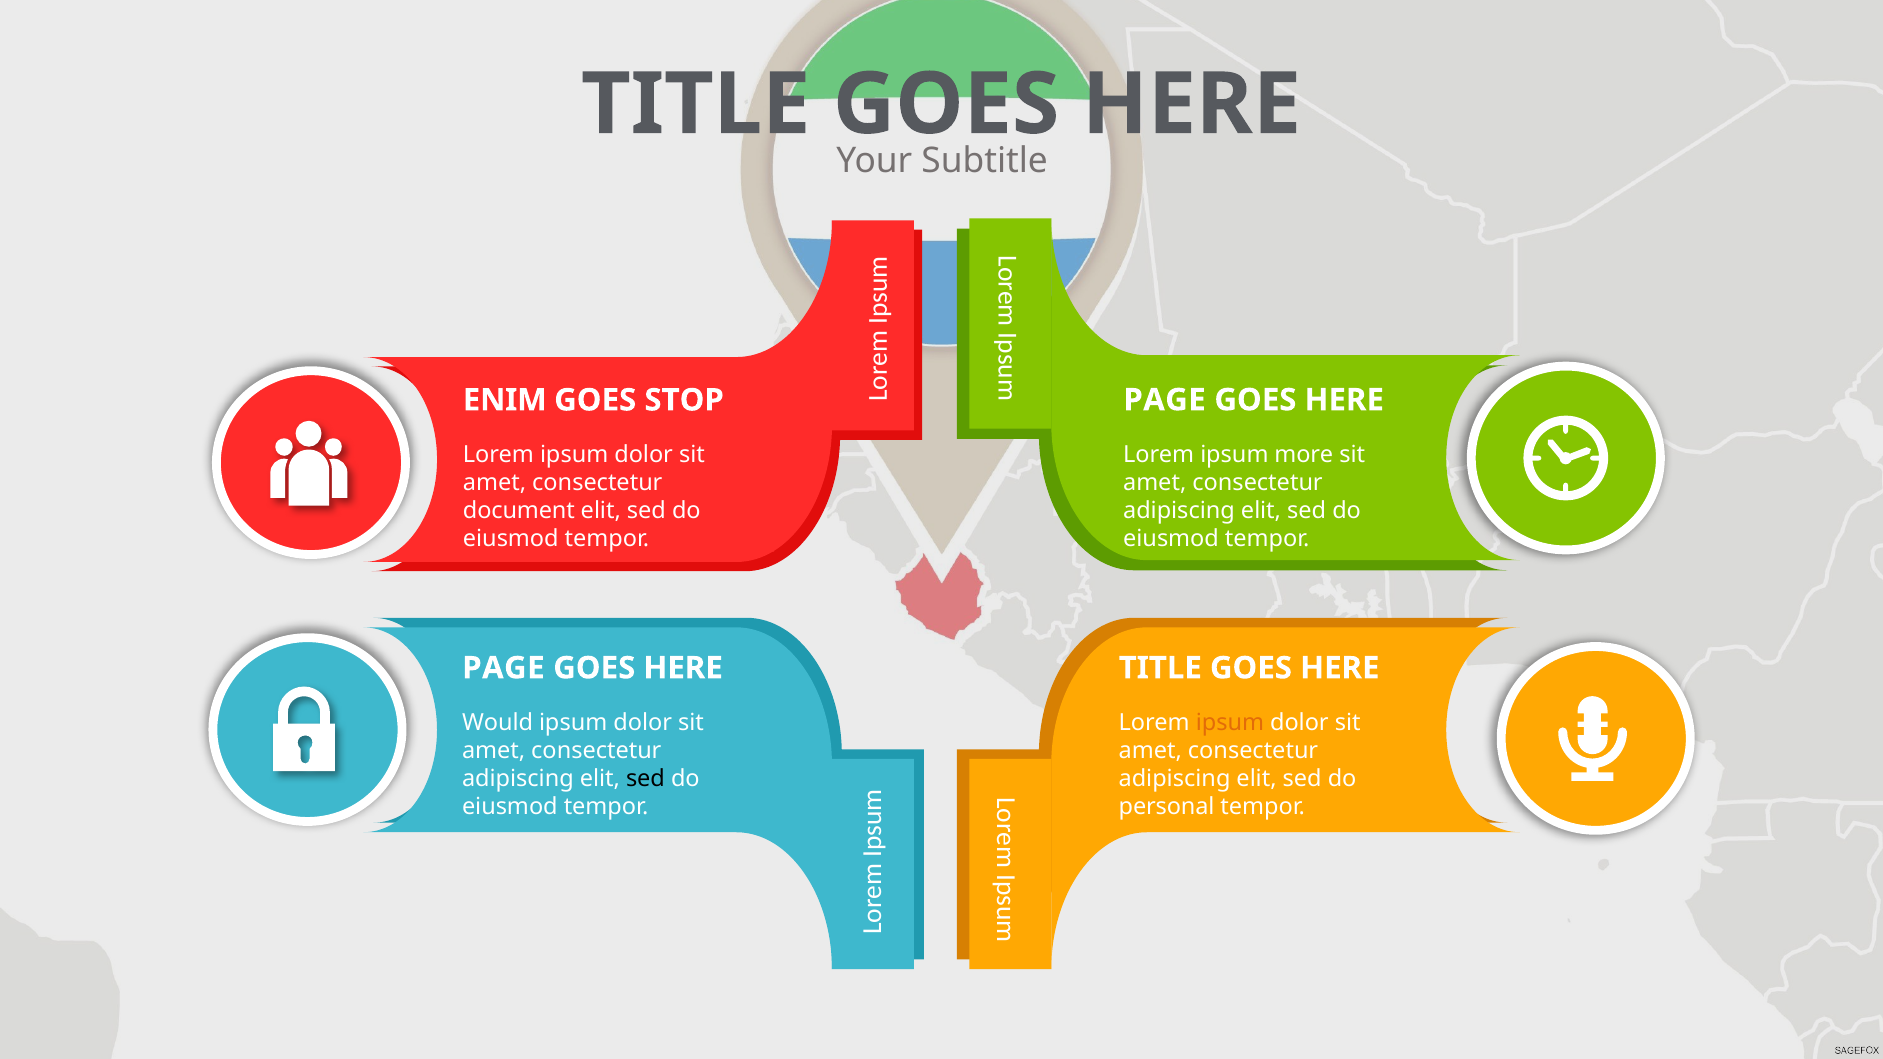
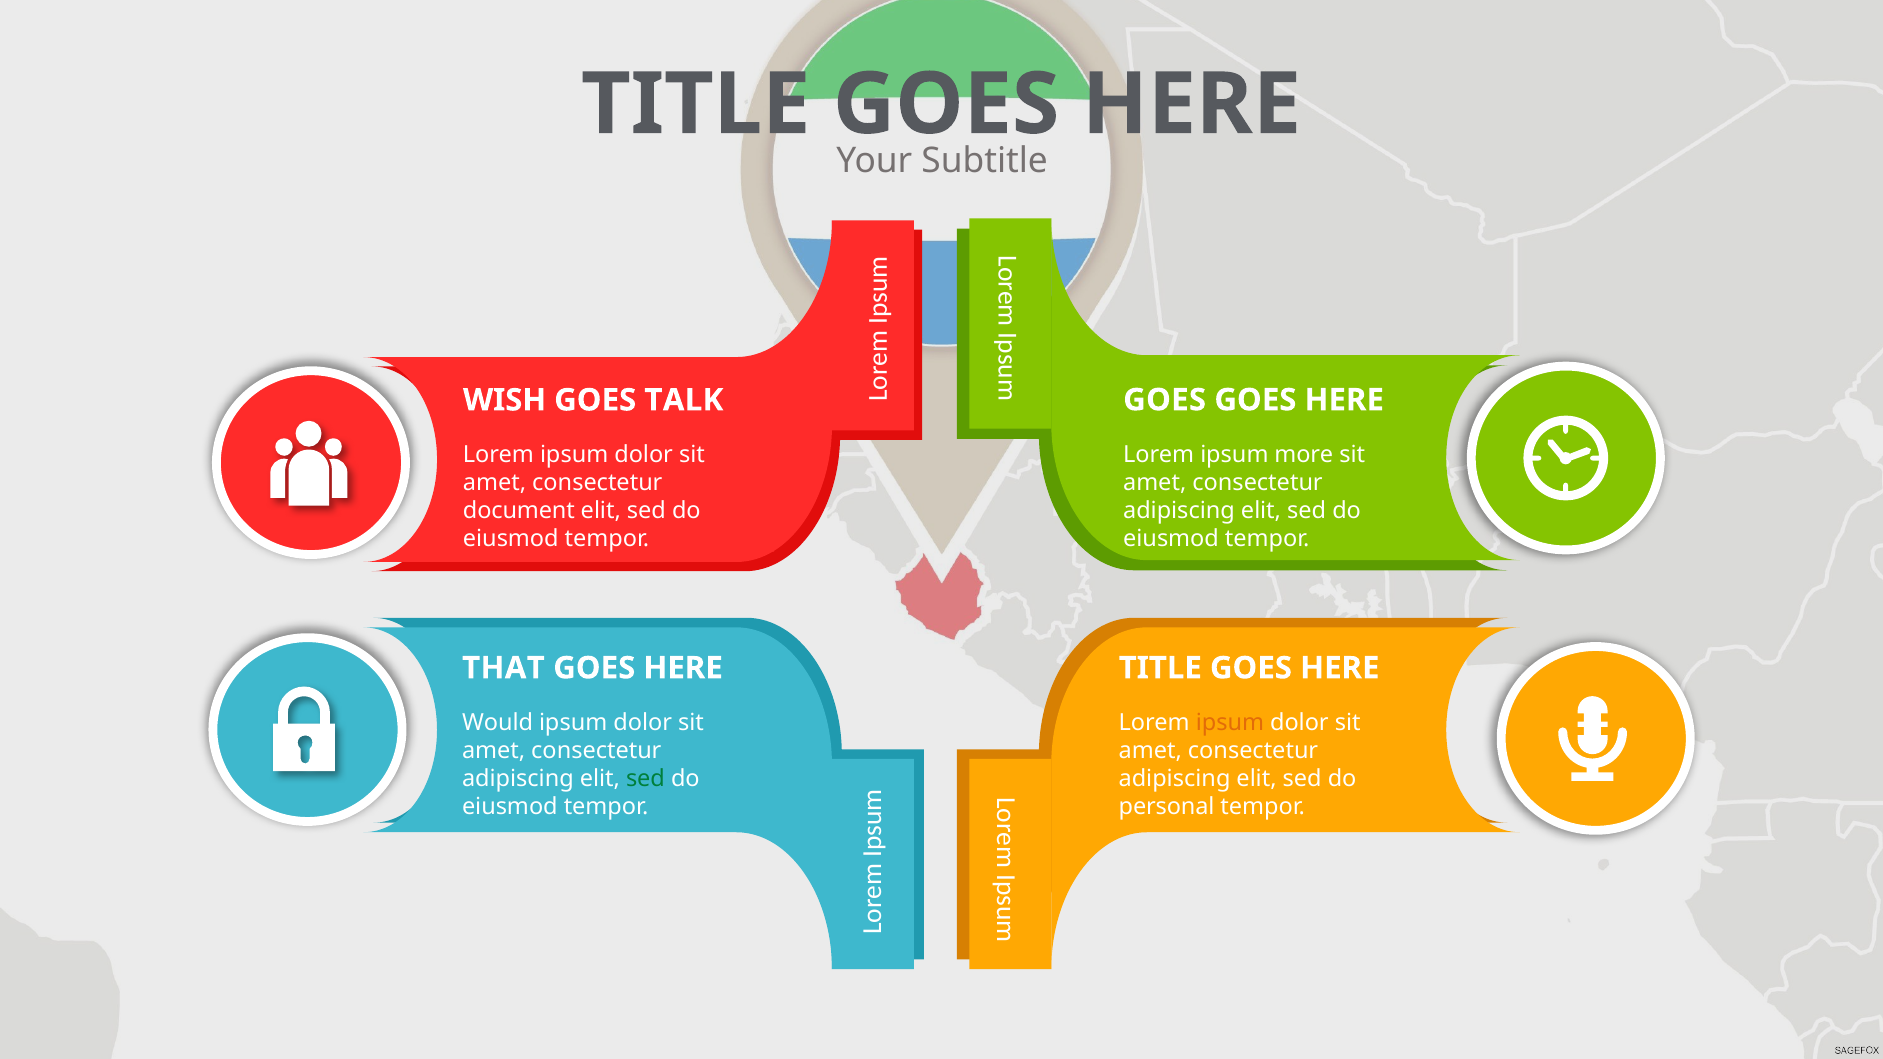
ENIM: ENIM -> WISH (505, 400)
STOP: STOP -> TALK (684, 400)
PAGE: PAGE -> GOES (1165, 400)
PAGE: PAGE -> THAT (503, 668)
sed colour: black -> green (645, 779)
